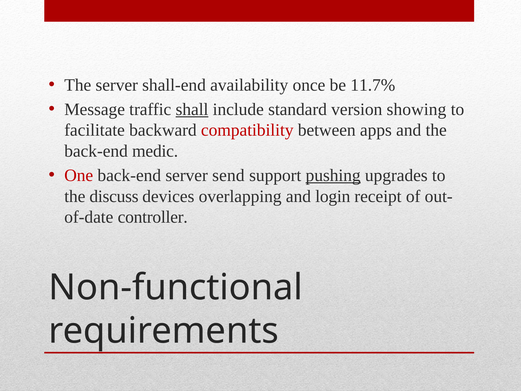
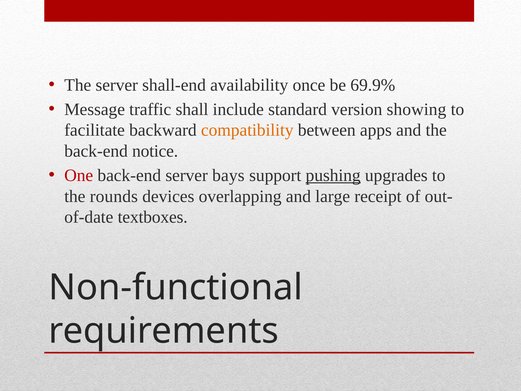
11.7%: 11.7% -> 69.9% (373, 85)
shall underline: present -> none (192, 109)
compatibility colour: red -> orange (247, 130)
medic: medic -> notice (155, 151)
send: send -> bays (228, 175)
discuss: discuss -> rounds (114, 196)
login: login -> large (333, 196)
controller: controller -> textboxes (153, 217)
